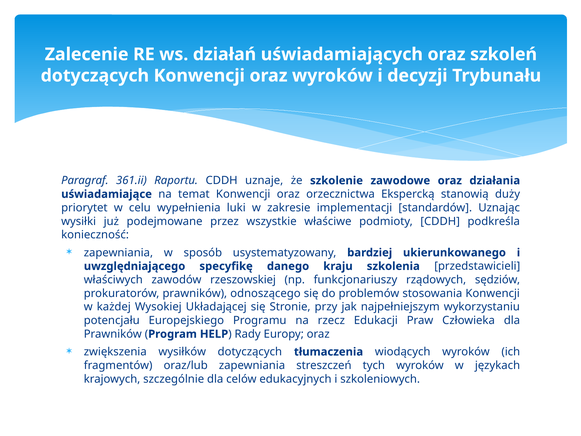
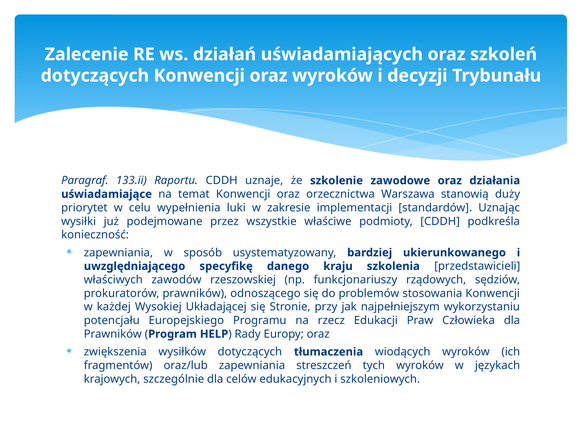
361.ii: 361.ii -> 133.ii (131, 180)
Ekspercką: Ekspercką -> Warszawa (408, 194)
